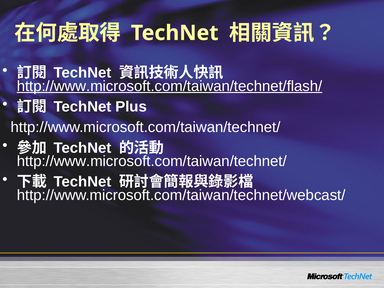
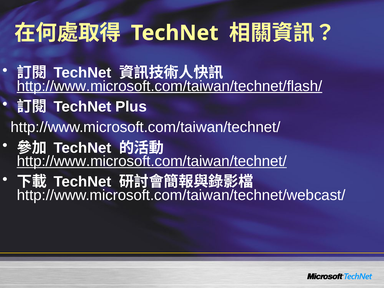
http://www.microsoft.com/taiwan/technet/ underline: none -> present (152, 161)
